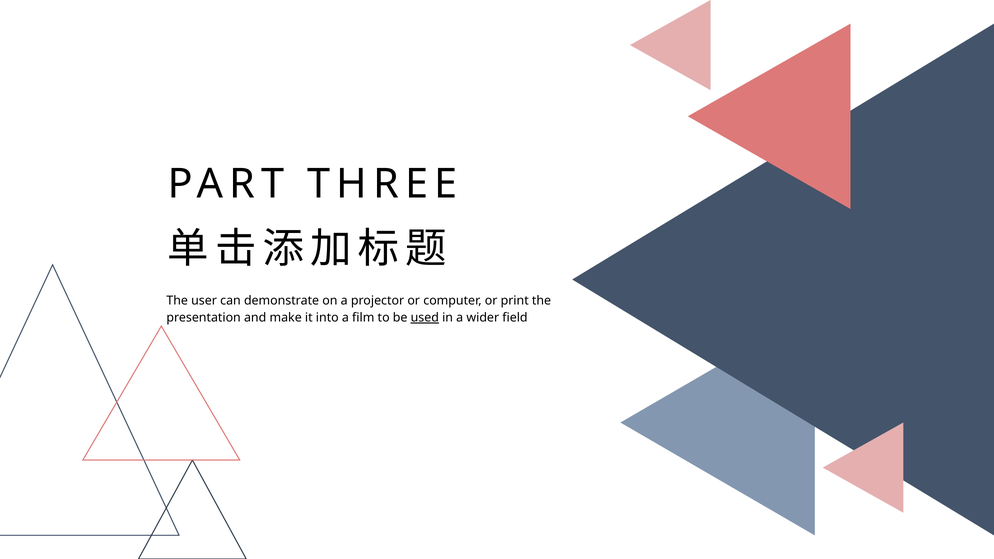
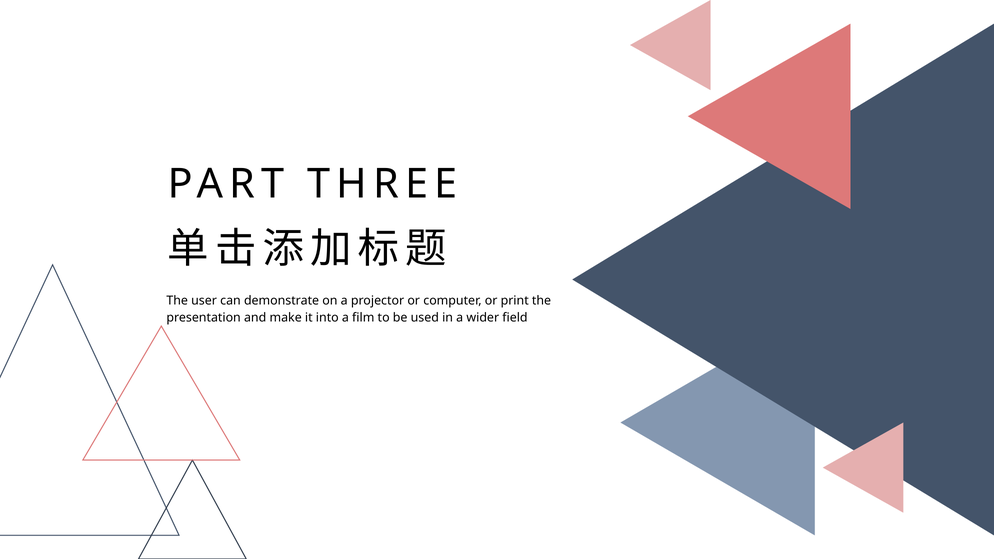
used underline: present -> none (425, 318)
